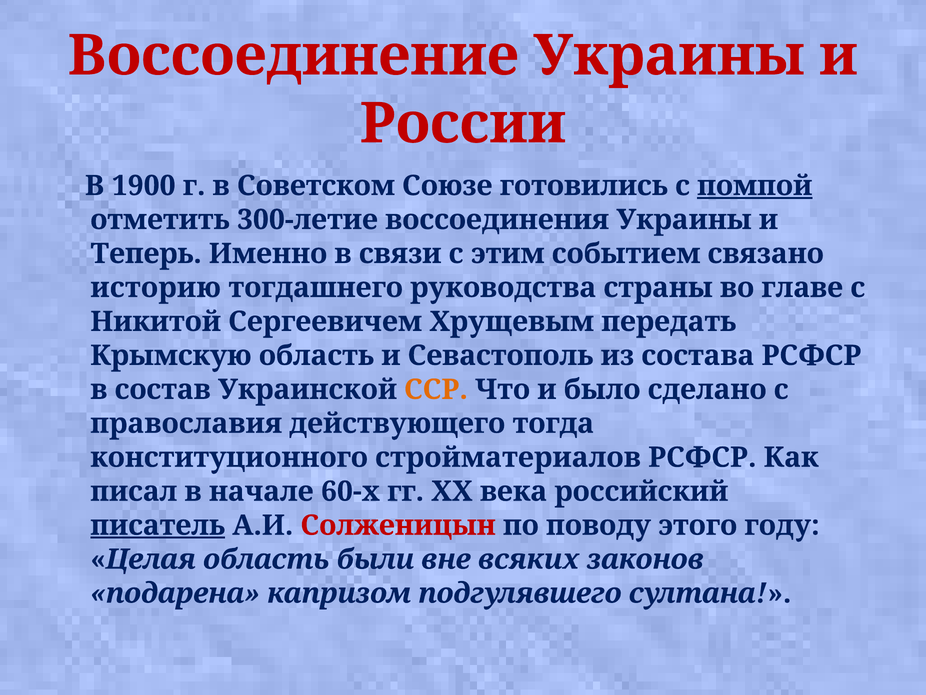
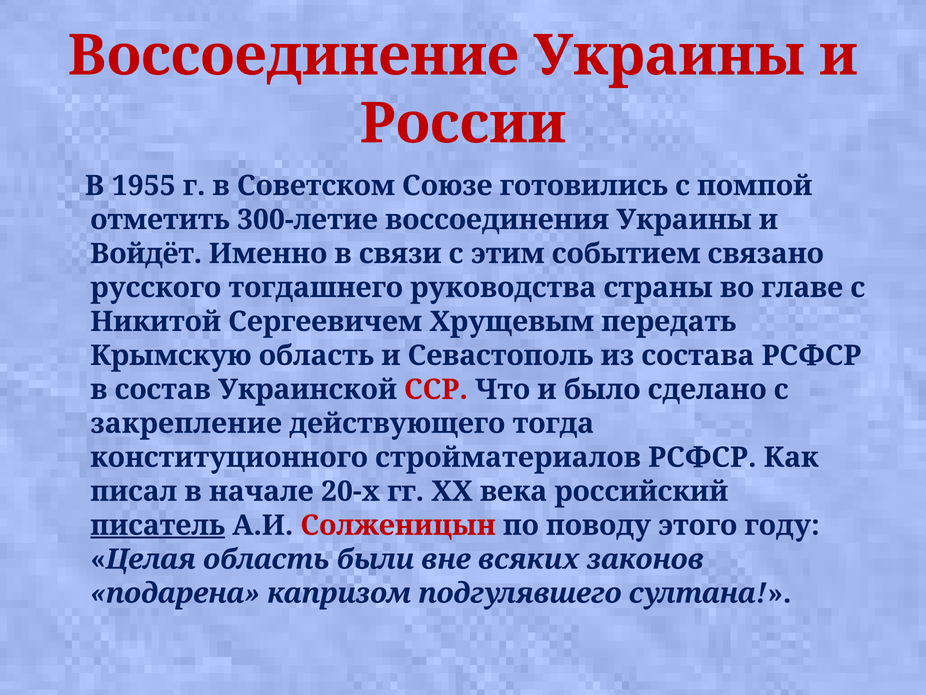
1900: 1900 -> 1955 (144, 186)
помпой underline: present -> none (755, 186)
Теперь: Теперь -> Войдёт (146, 254)
историю: историю -> русского (156, 287)
ССР colour: orange -> red (436, 389)
православия: православия -> закрепление (186, 423)
60-х: 60-х -> 20-х (350, 491)
